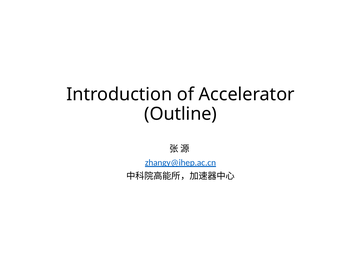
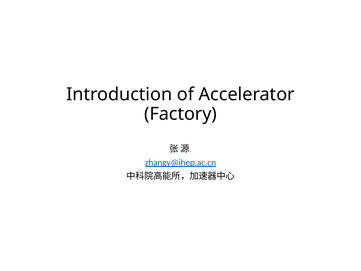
Outline: Outline -> Factory (181, 114)
